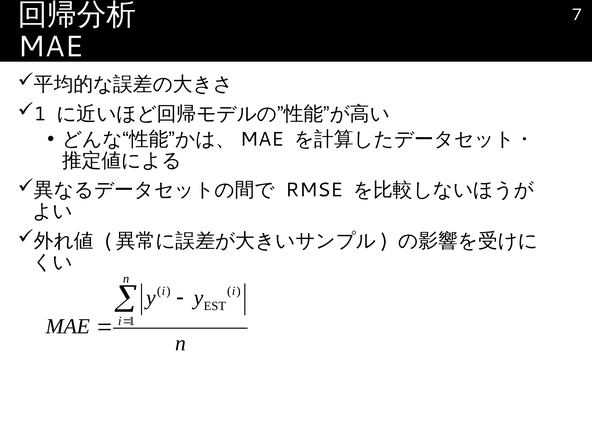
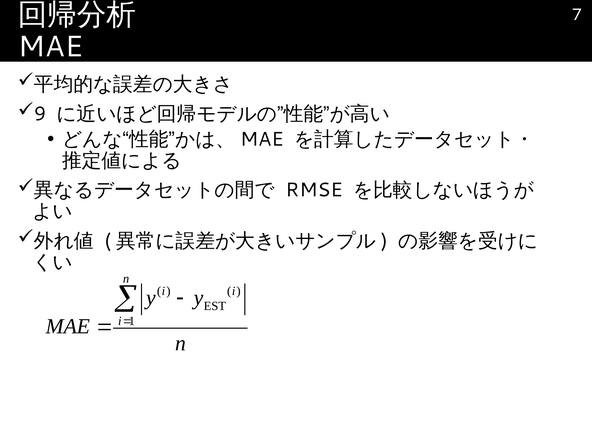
1: 1 -> 9 (40, 114)
